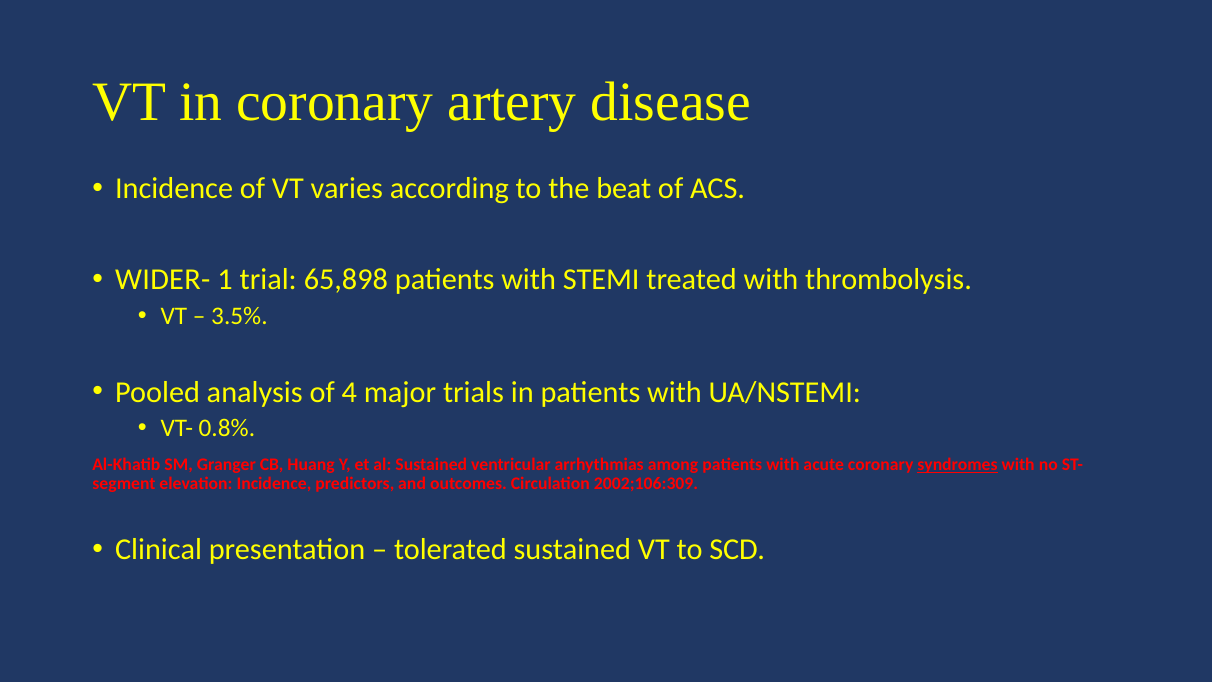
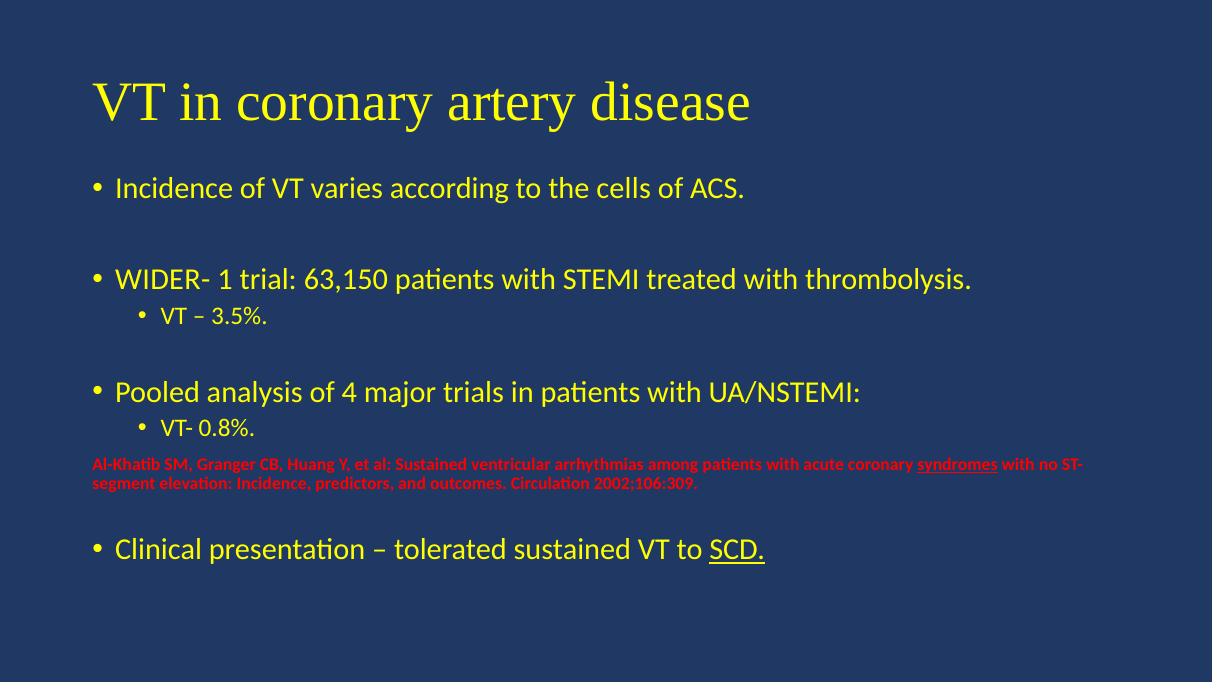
beat: beat -> cells (624, 189)
65,898: 65,898 -> 63,150 (346, 279)
SCD underline: none -> present (737, 550)
